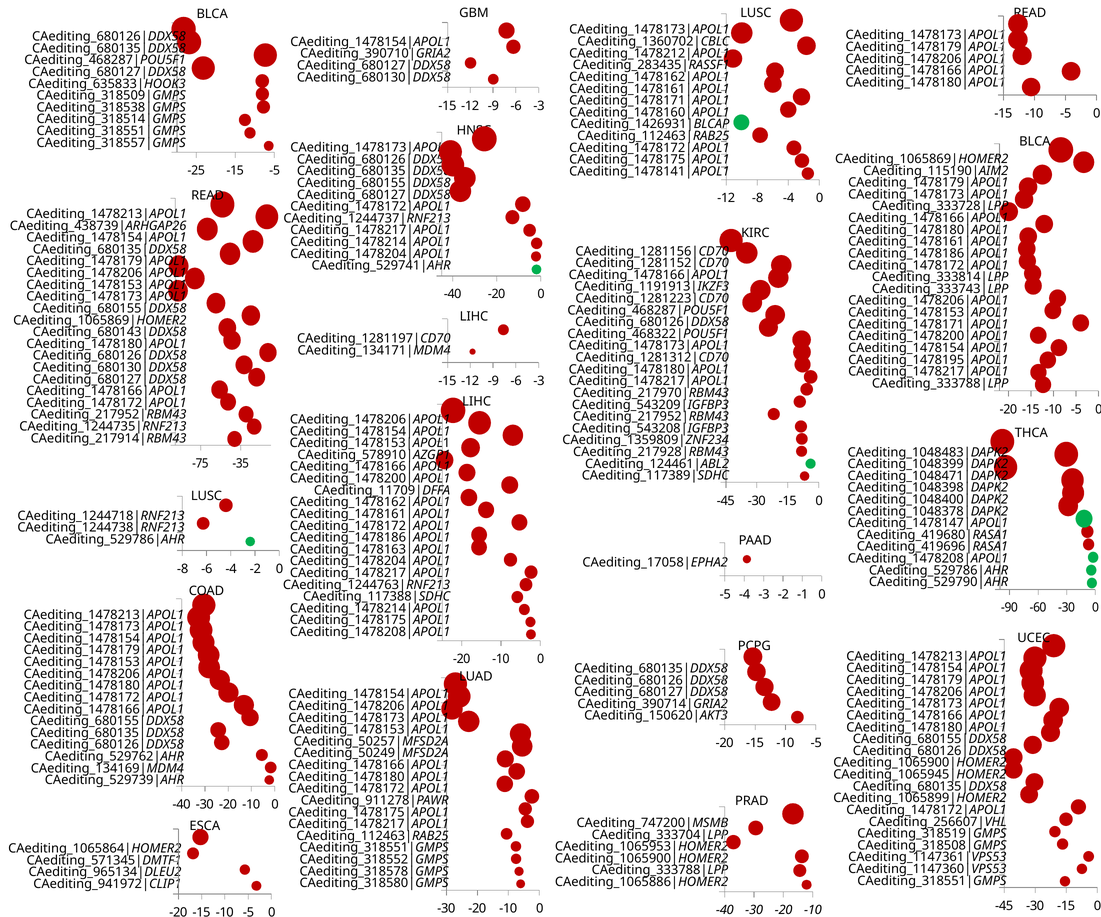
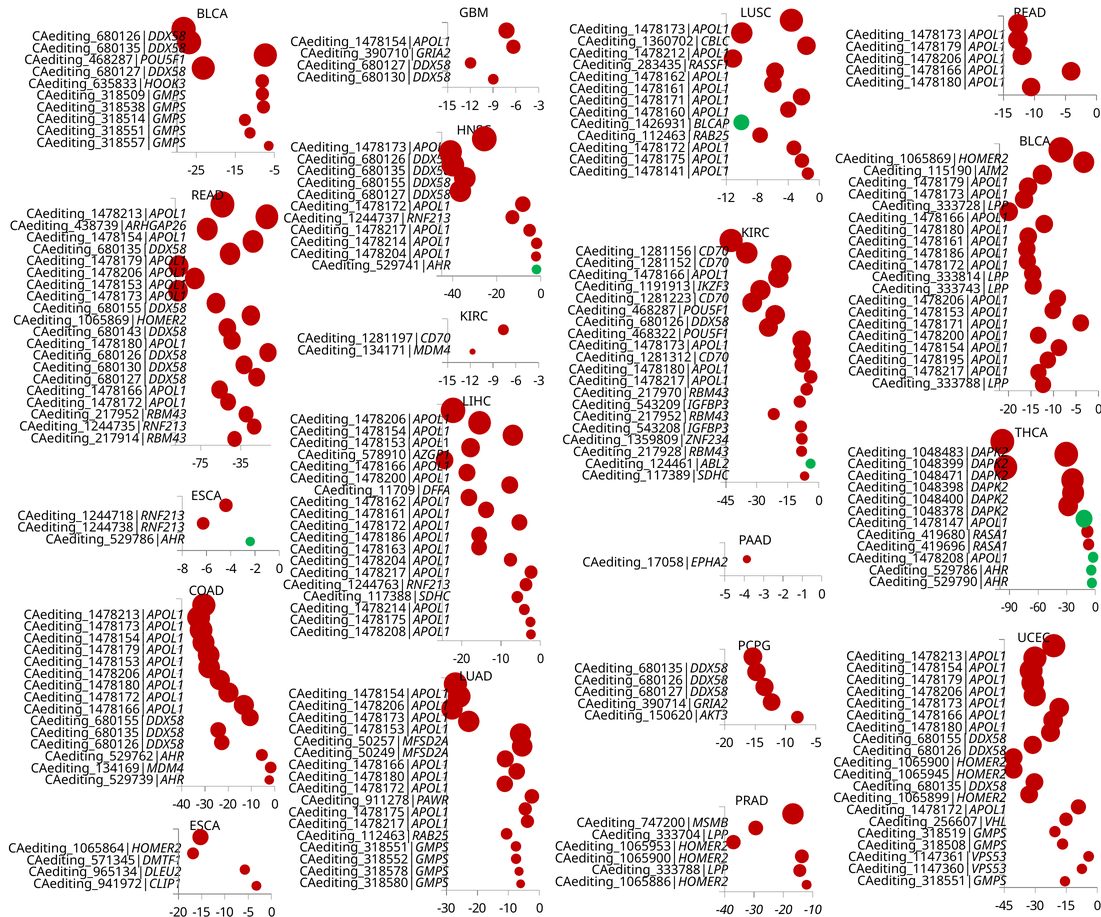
LIHC: LIHC -> KIRC (474, 316)
LUSC: LUSC -> ESCA (206, 496)
